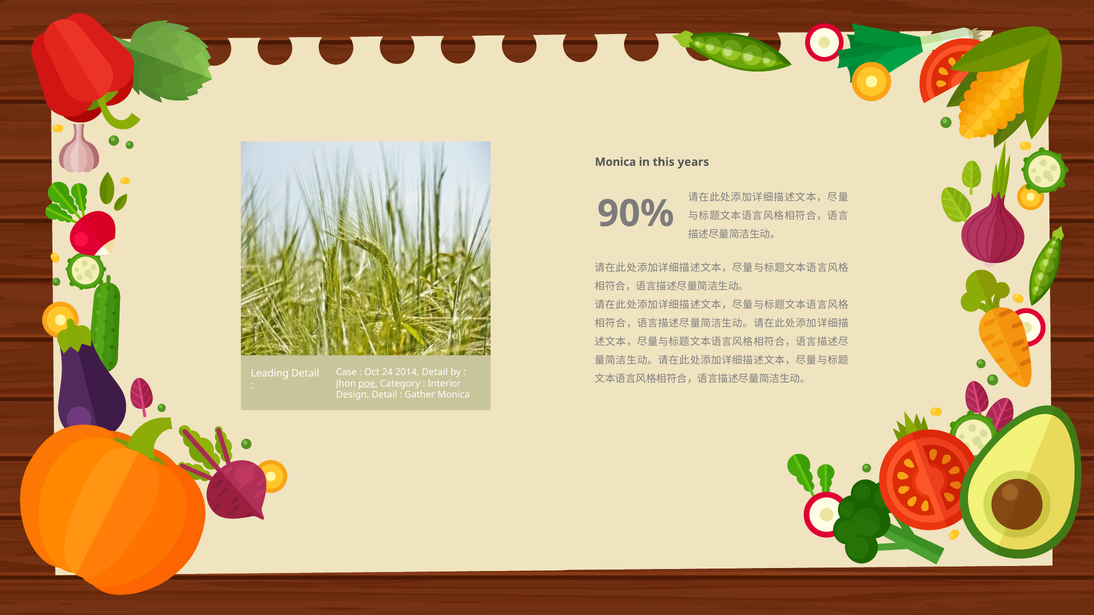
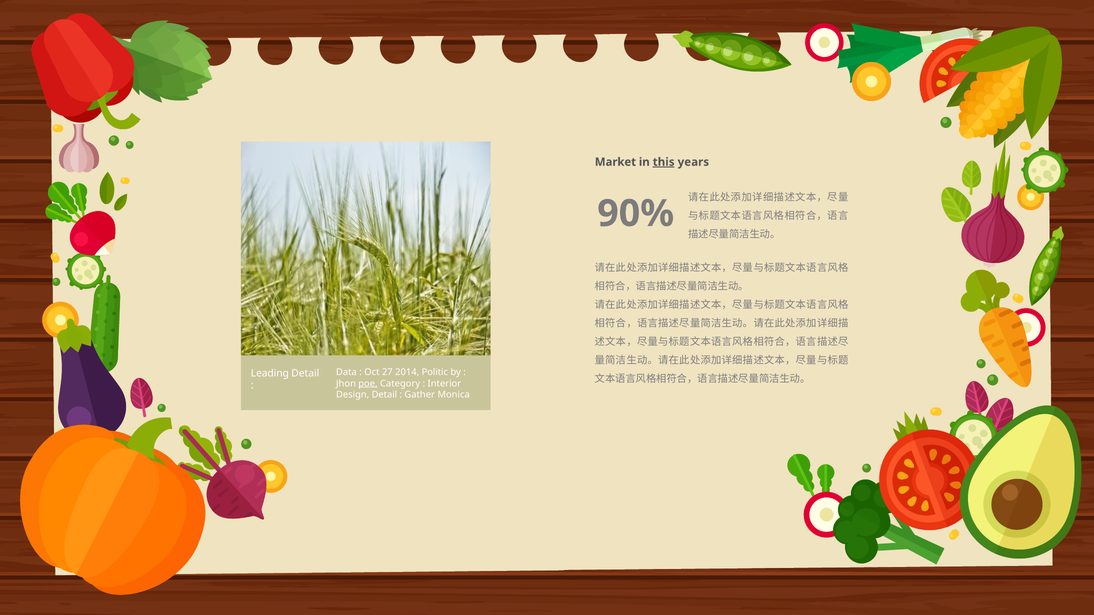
Monica: Monica -> Market (615, 162)
this underline: none -> present (664, 162)
Case: Case -> Data (346, 372)
24: 24 -> 27 (387, 372)
2014 Detail: Detail -> Politic (435, 372)
